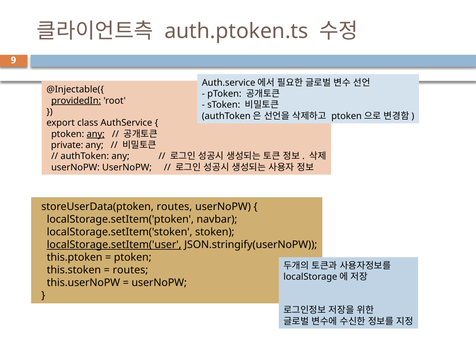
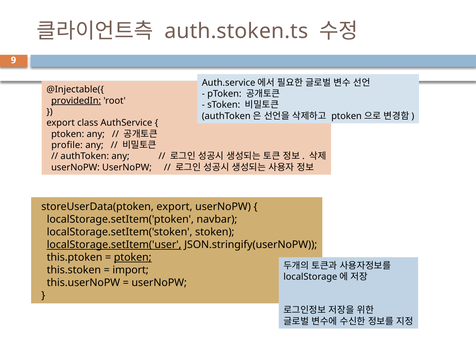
auth.ptoken.ts: auth.ptoken.ts -> auth.stoken.ts (236, 31)
any underline: present -> none (96, 134)
private: private -> profile (67, 145)
storeUserData(ptoken routes: routes -> export (174, 207)
ptoken underline: none -> present (133, 257)
routes: routes -> import (131, 270)
